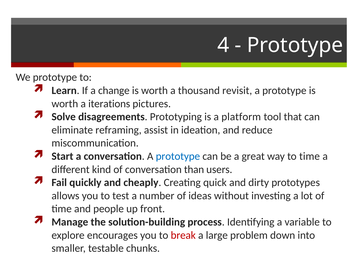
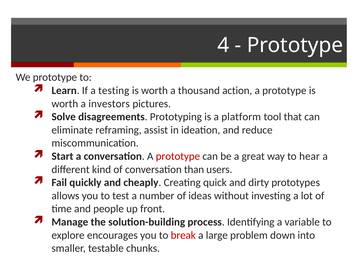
change: change -> testing (114, 90)
revisit: revisit -> action (237, 90)
iterations: iterations -> investors (109, 103)
prototype colour: blue -> red (178, 156)
to time: time -> hear (310, 156)
